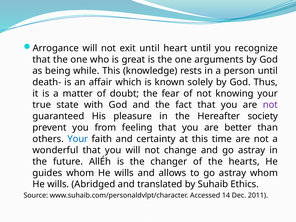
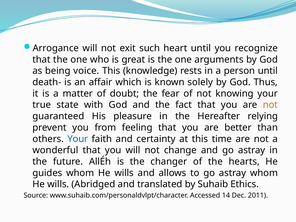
exit until: until -> such (150, 48)
while: while -> voice (86, 71)
not colour: purple -> orange (270, 105)
society: society -> relying (263, 116)
